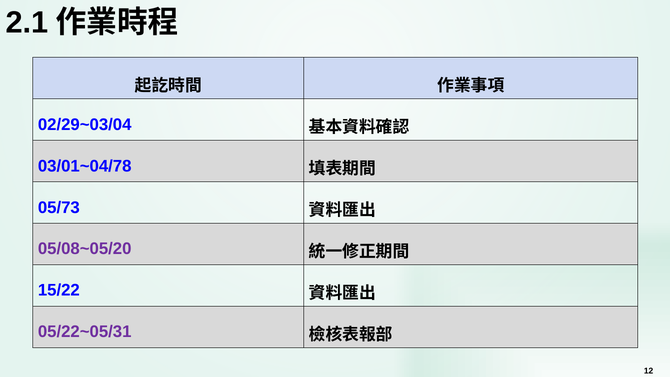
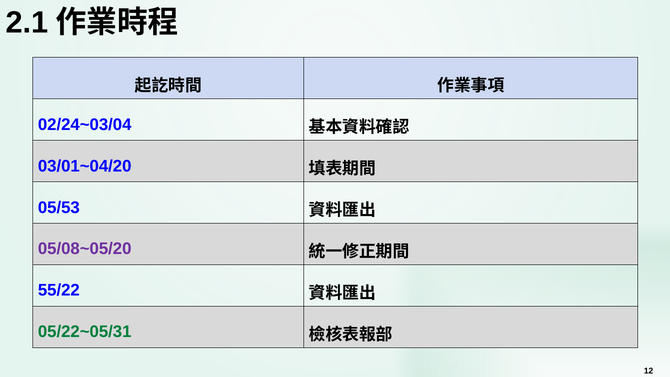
02/29~03/04: 02/29~03/04 -> 02/24~03/04 (85, 124)
03/01~04/78: 03/01~04/78 -> 03/01~04/20 (85, 166)
05/73: 05/73 -> 05/53 (59, 207)
15/22: 15/22 -> 55/22 (59, 290)
05/22~05/31 colour: purple -> green (85, 332)
